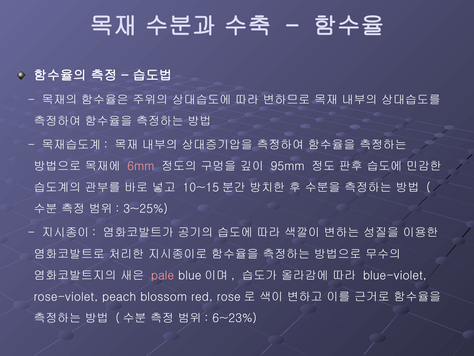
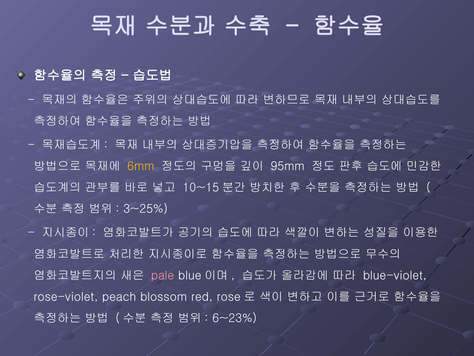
6mm colour: pink -> yellow (141, 166)
